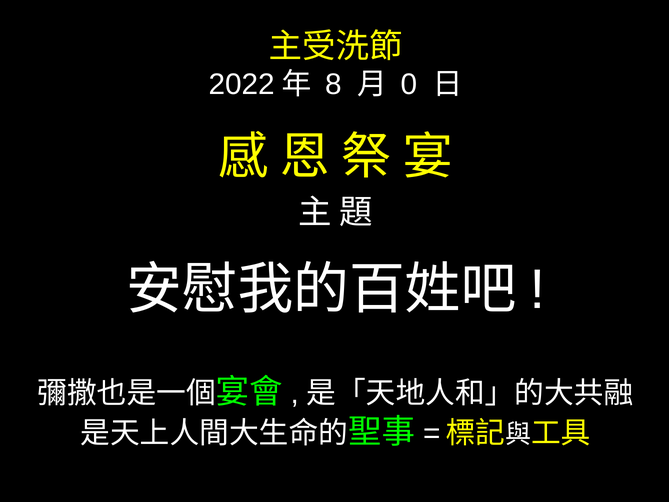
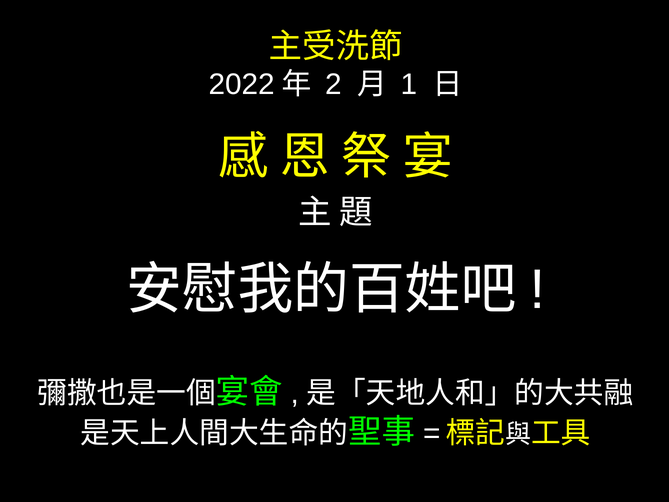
8: 8 -> 2 (334, 85)
0: 0 -> 1 (409, 85)
